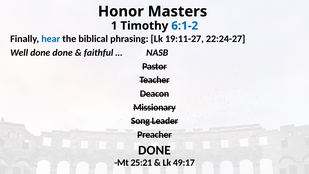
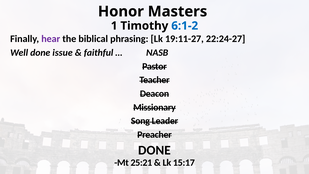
hear colour: blue -> purple (51, 39)
done done: done -> issue (63, 53)
49:17: 49:17 -> 15:17 (184, 162)
